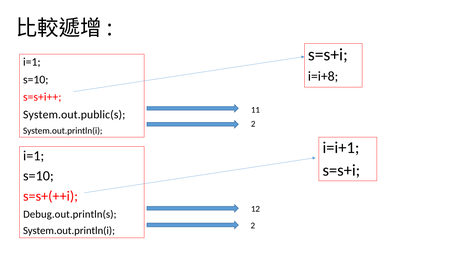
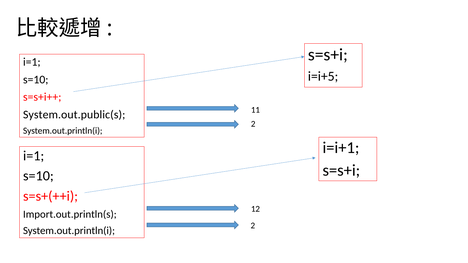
i=i+8: i=i+8 -> i=i+5 (323, 76)
Debug.out.println(s: Debug.out.println(s -> Import.out.println(s (70, 215)
